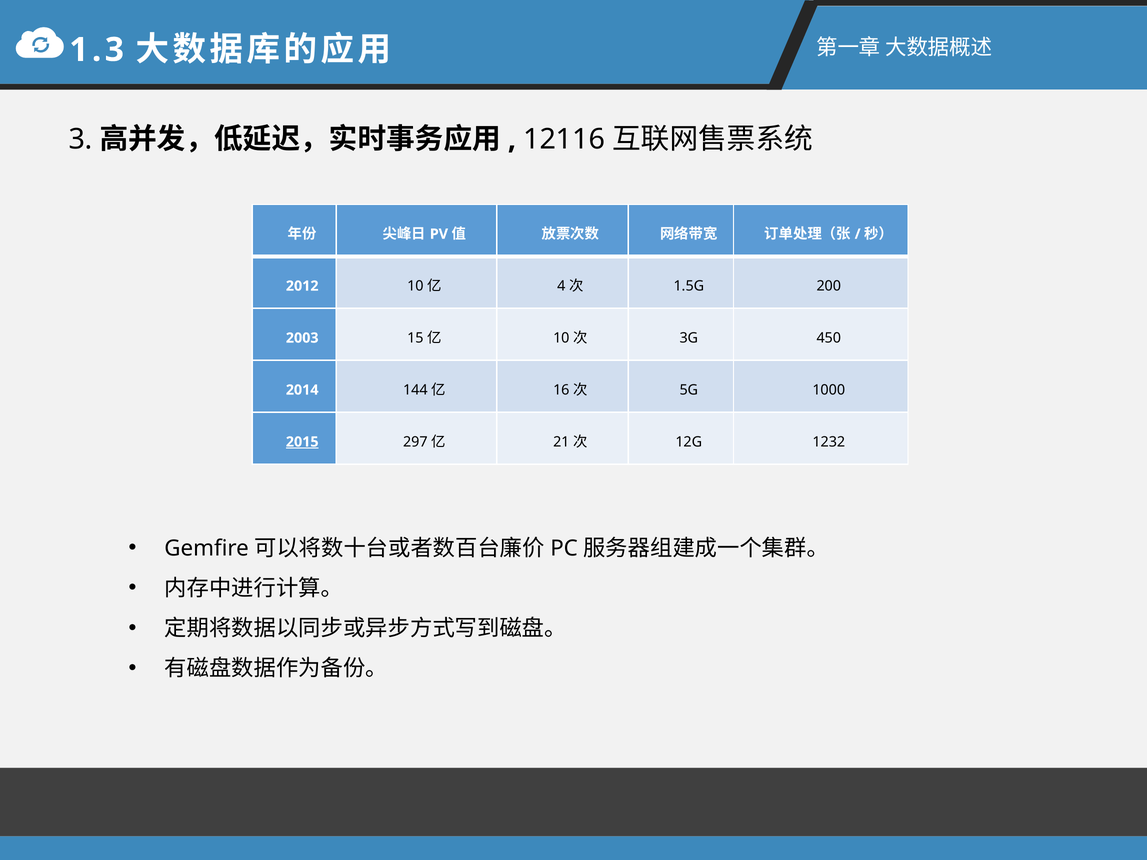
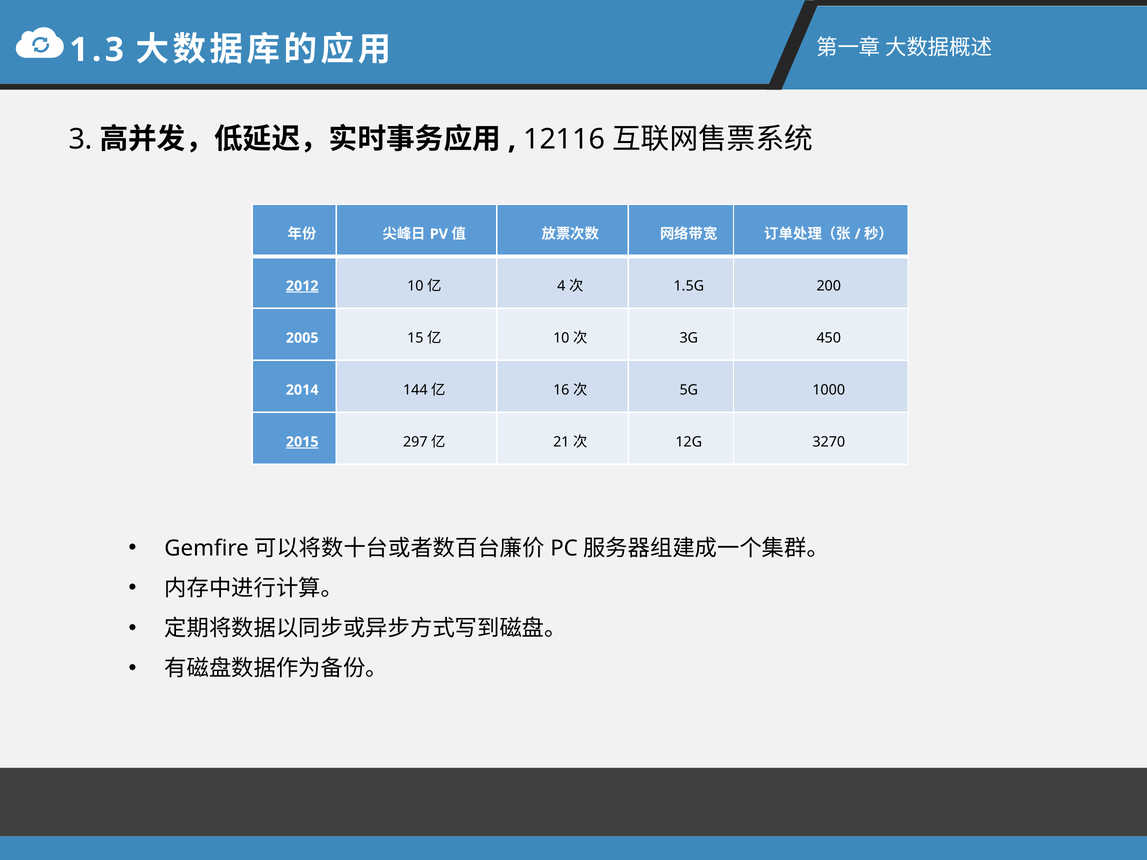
2012 underline: none -> present (302, 286)
2003: 2003 -> 2005 (302, 338)
1232: 1232 -> 3270 (829, 442)
